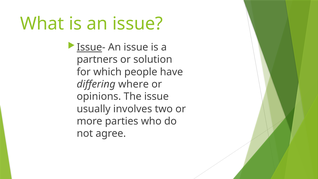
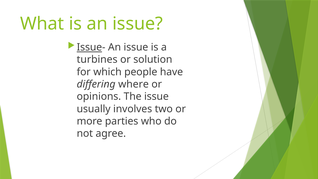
partners: partners -> turbines (97, 59)
